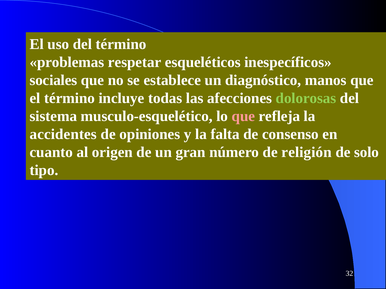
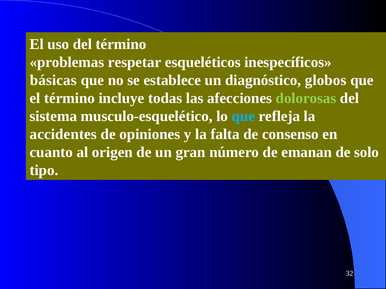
sociales: sociales -> básicas (53, 80)
manos: manos -> globos (326, 80)
que colour: pink -> light blue (243, 116)
religión: religión -> emanan (307, 152)
